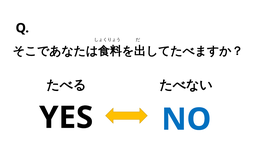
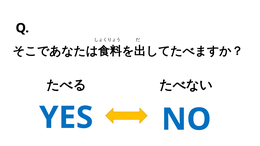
YES colour: black -> blue (66, 118)
